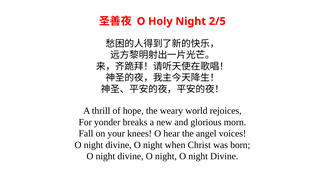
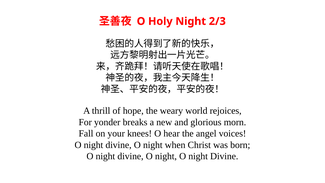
2/5: 2/5 -> 2/3 (217, 21)
